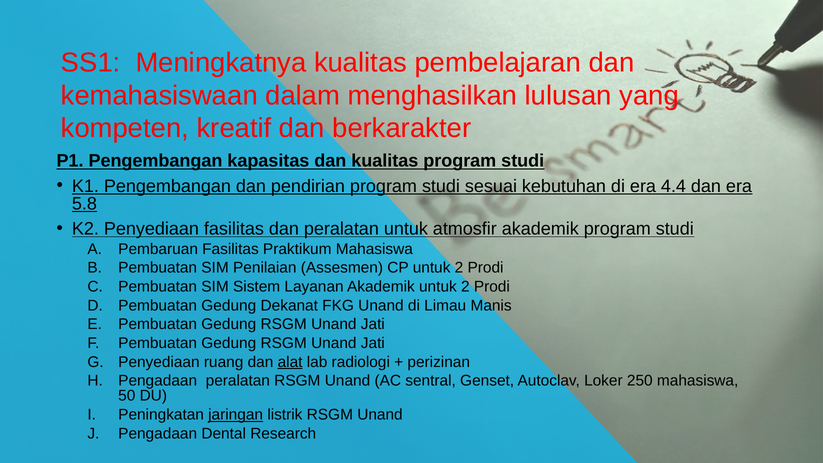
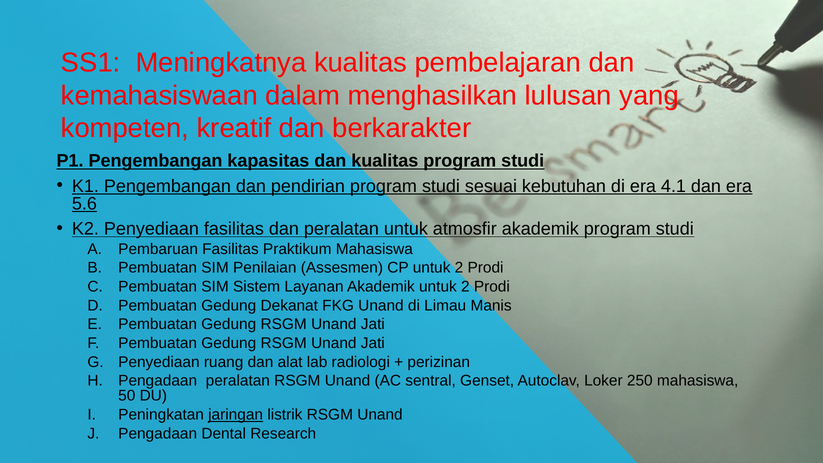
4.4: 4.4 -> 4.1 (673, 186)
5.8: 5.8 -> 5.6 (84, 204)
alat underline: present -> none (290, 362)
